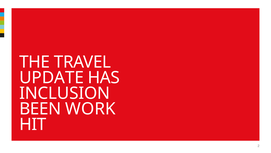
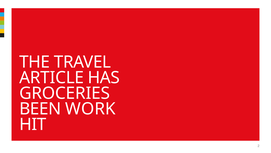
UPDATE: UPDATE -> ARTICLE (52, 77)
INCLUSION: INCLUSION -> GROCERIES (65, 93)
